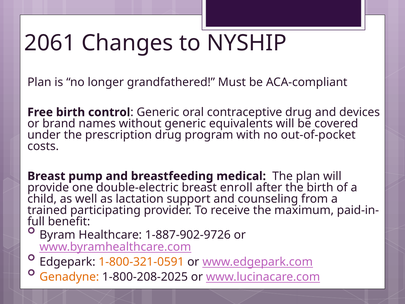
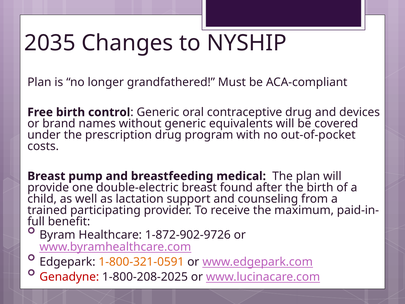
2061: 2061 -> 2035 (50, 43)
enroll: enroll -> found (236, 187)
1-887-902-9726: 1-887-902-9726 -> 1-872-902-9726 (188, 235)
Genadyne colour: orange -> red (69, 277)
